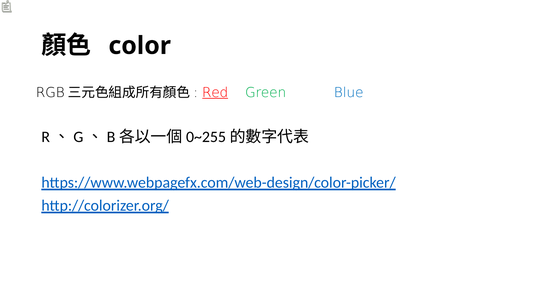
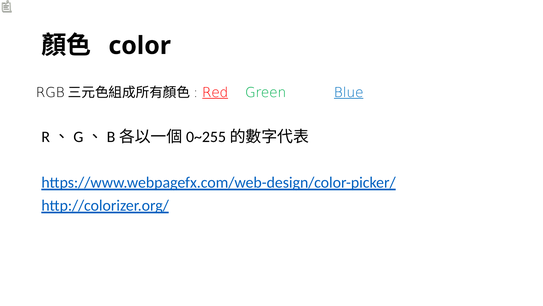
Blue underline: none -> present (349, 92)
